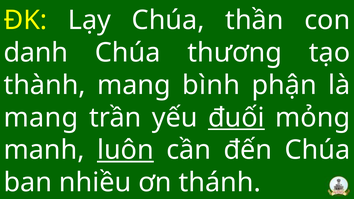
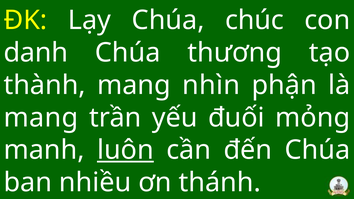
thần: thần -> chúc (255, 20)
bình: bình -> nhìn (211, 85)
đuối underline: present -> none (236, 118)
